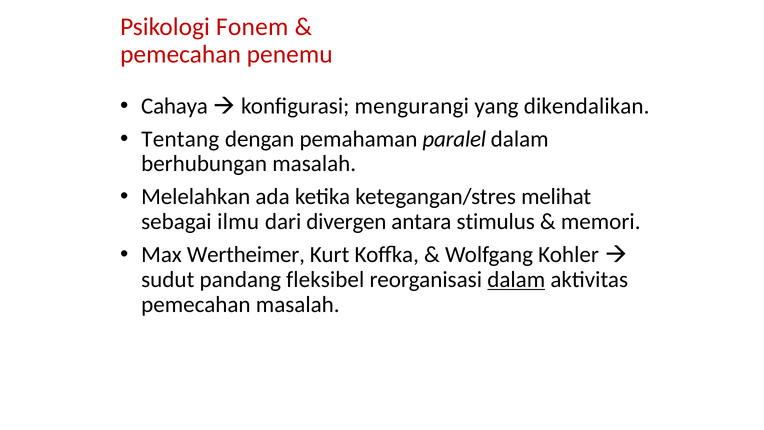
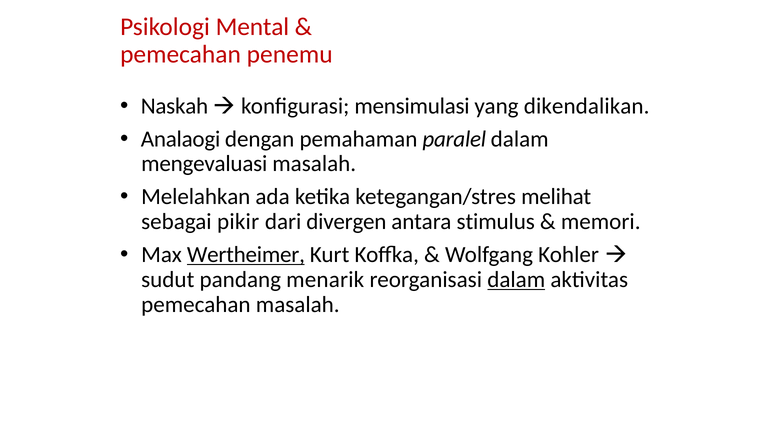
Fonem: Fonem -> Mental (252, 27)
Cahaya: Cahaya -> Naskah (174, 106)
mengurangi: mengurangi -> mensimulasi (412, 106)
Tentang: Tentang -> Analaogi (181, 139)
berhubungan: berhubungan -> mengevaluasi (204, 164)
ilmu: ilmu -> pikir (238, 222)
Wertheimer underline: none -> present (246, 254)
fleksibel: fleksibel -> menarik (325, 279)
